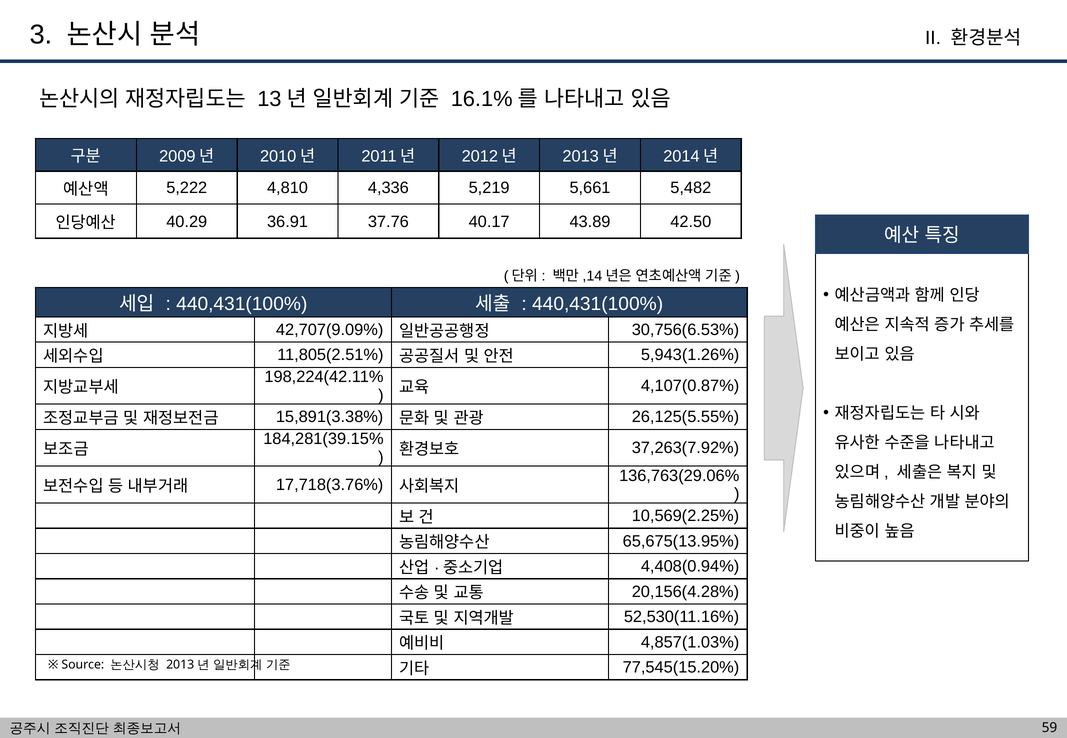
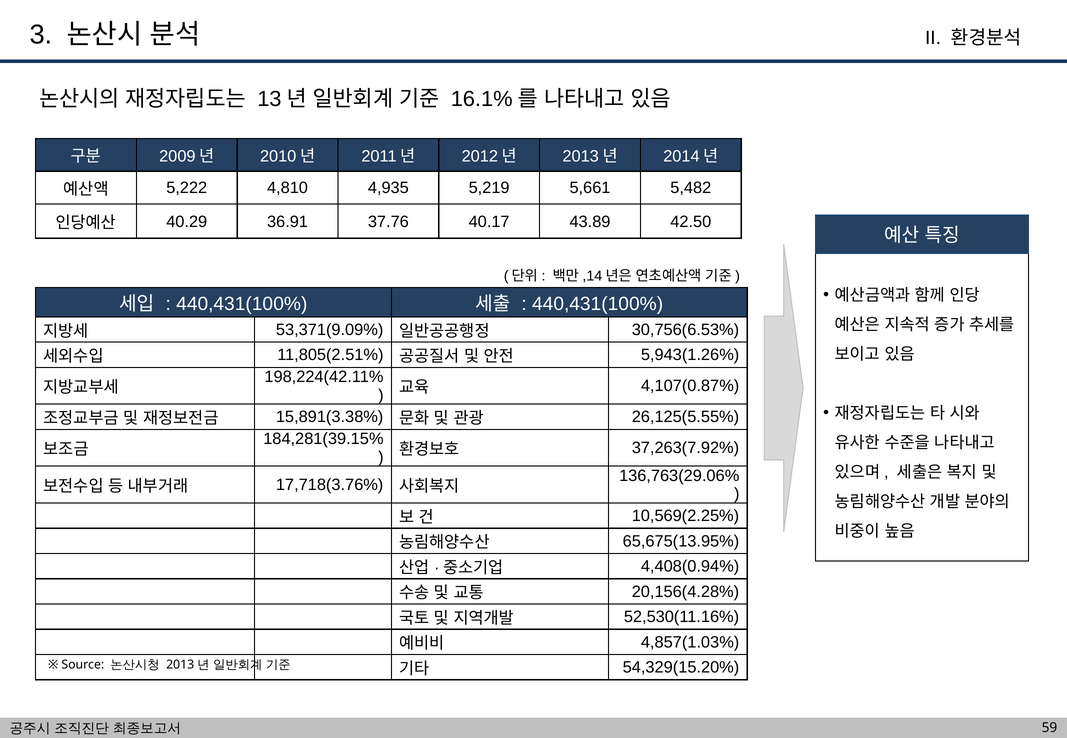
4,336: 4,336 -> 4,935 (388, 188)
42,707(9.09%: 42,707(9.09% -> 53,371(9.09% (330, 330)
77,545(15.20%: 77,545(15.20% -> 54,329(15.20% (681, 668)
